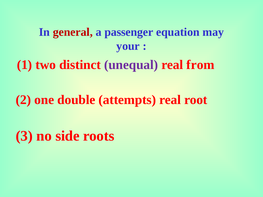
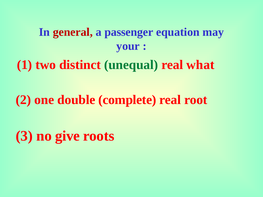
unequal colour: purple -> green (131, 65)
from: from -> what (200, 65)
attempts: attempts -> complete (127, 100)
side: side -> give (67, 136)
